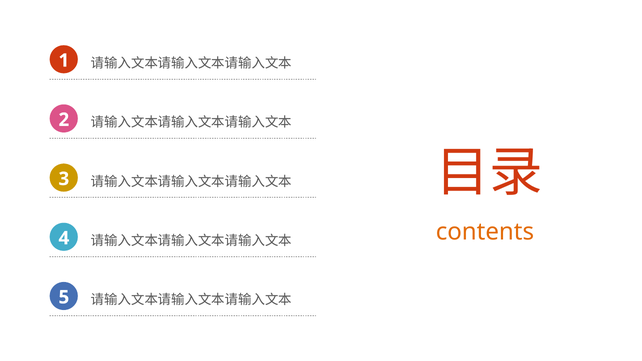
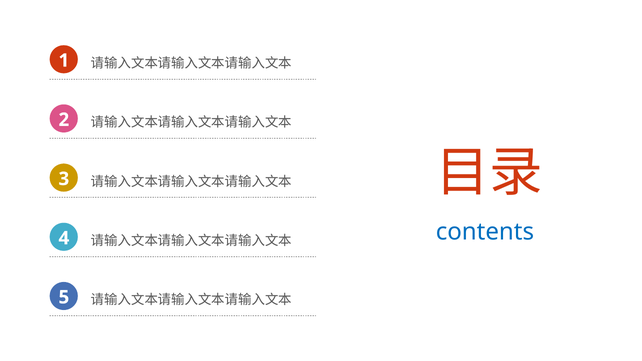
contents colour: orange -> blue (485, 232)
